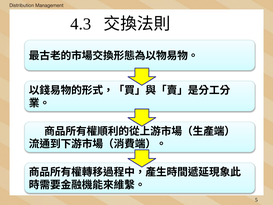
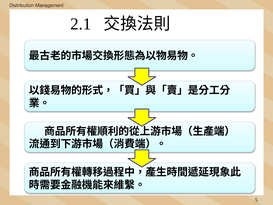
4.3: 4.3 -> 2.1 (81, 24)
